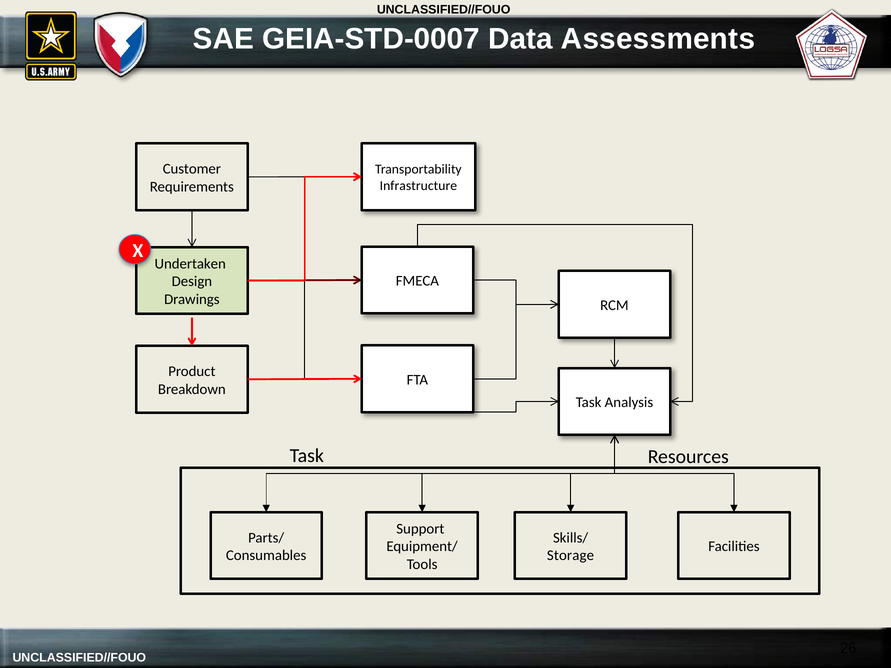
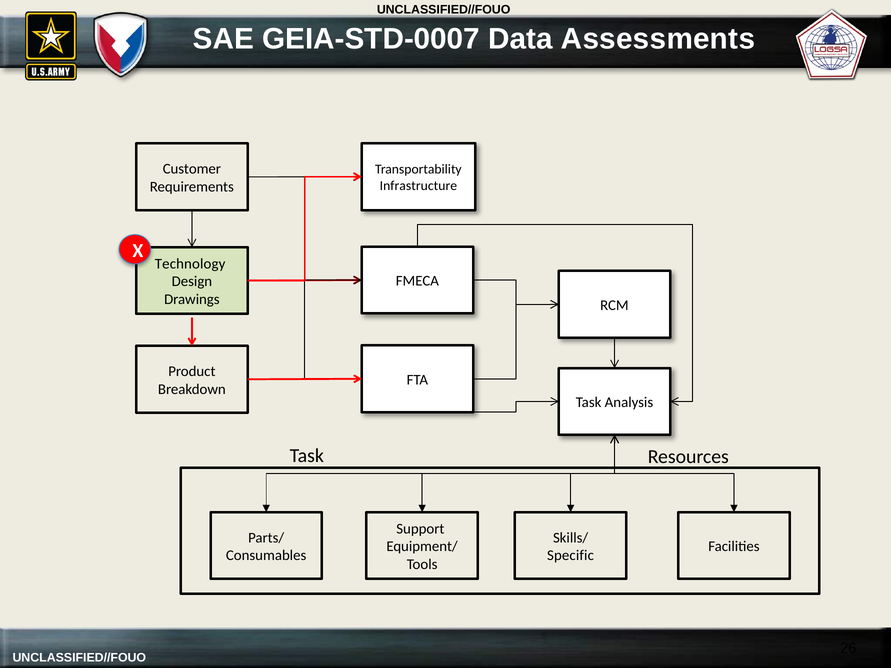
Undertaken: Undertaken -> Technology (190, 264)
Storage: Storage -> Specific (570, 556)
